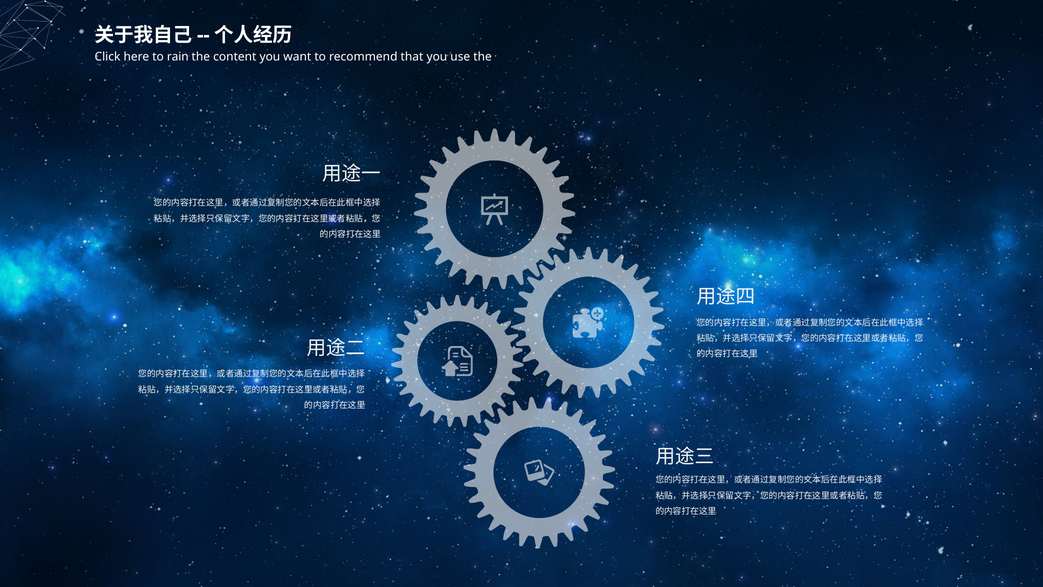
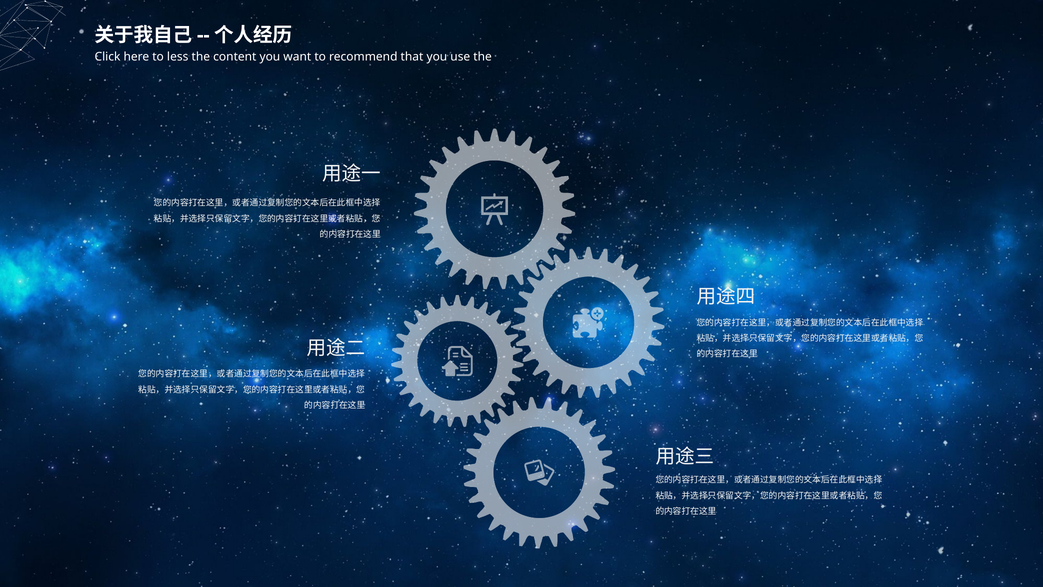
rain: rain -> less (178, 57)
